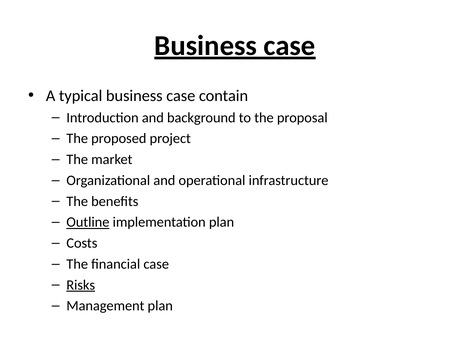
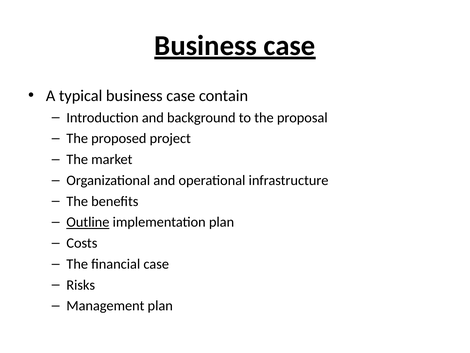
Risks underline: present -> none (81, 285)
